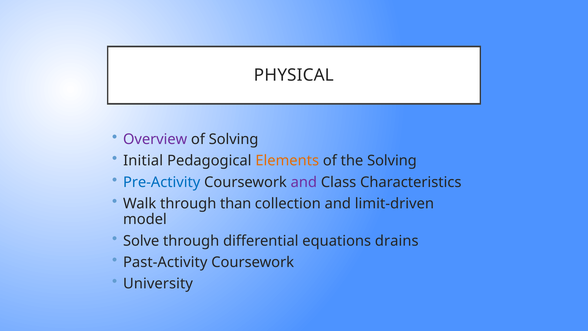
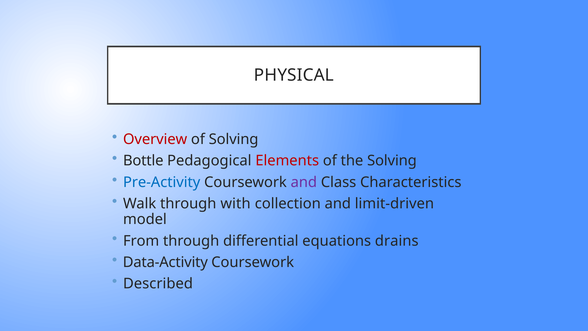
Overview colour: purple -> red (155, 139)
Initial: Initial -> Bottle (143, 161)
Elements colour: orange -> red (287, 161)
than: than -> with (236, 203)
Solve: Solve -> From (141, 241)
Past-Activity: Past-Activity -> Data-Activity (165, 262)
University: University -> Described (158, 283)
